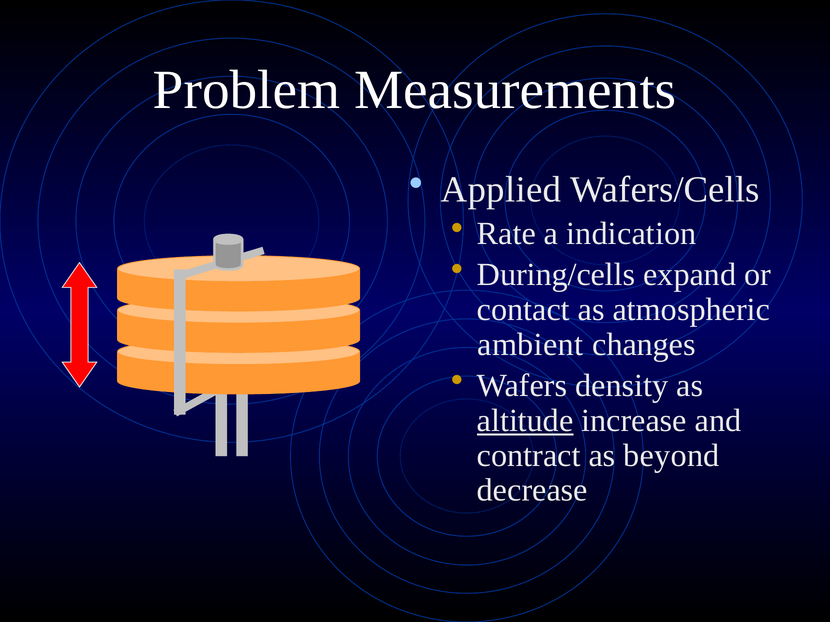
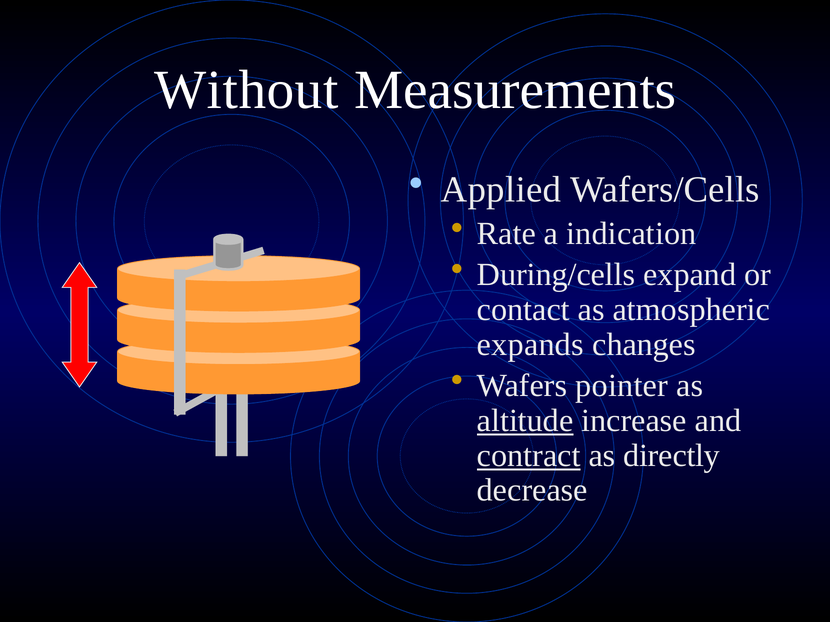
Problem: Problem -> Without (246, 90)
ambient: ambient -> expands (530, 345)
density: density -> pointer (622, 386)
contract underline: none -> present (529, 456)
beyond: beyond -> directly (672, 456)
